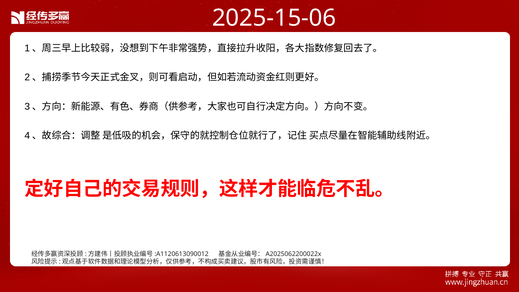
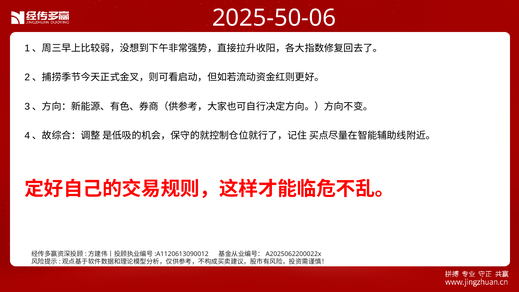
2025-15-06: 2025-15-06 -> 2025-50-06 (274, 18)
